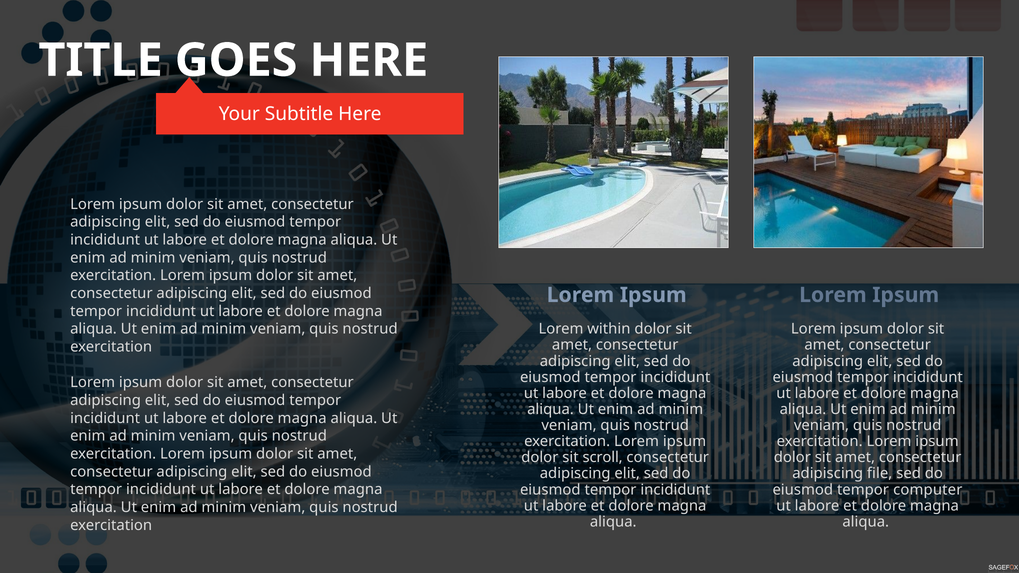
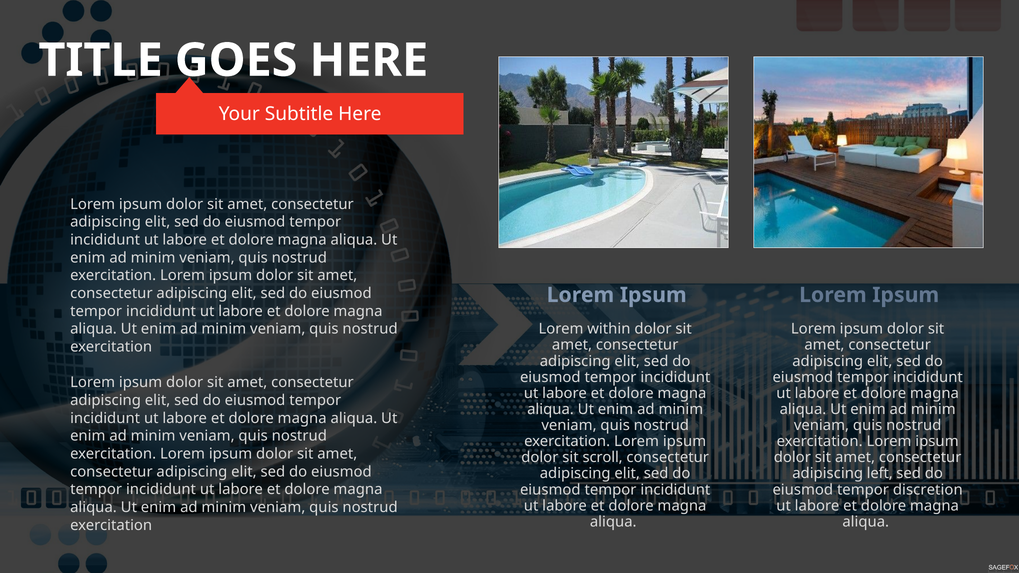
file: file -> left (880, 474)
computer: computer -> discretion (928, 490)
